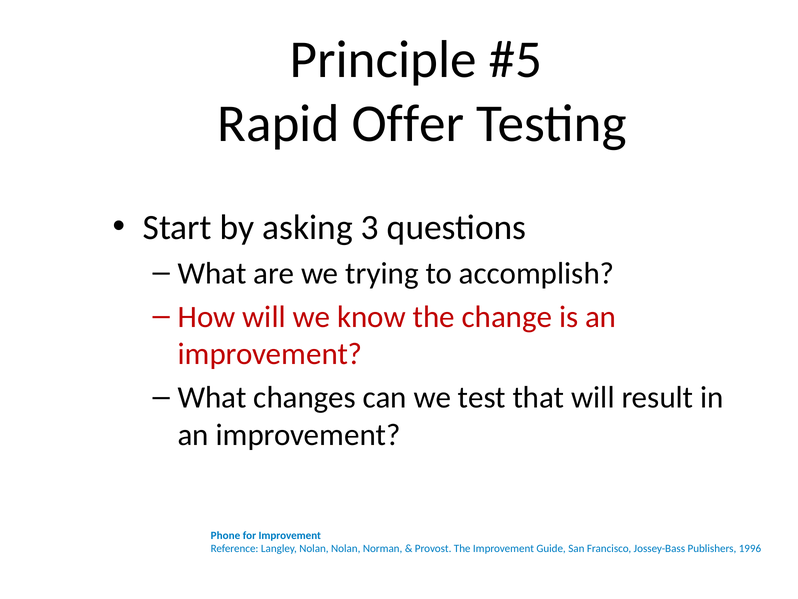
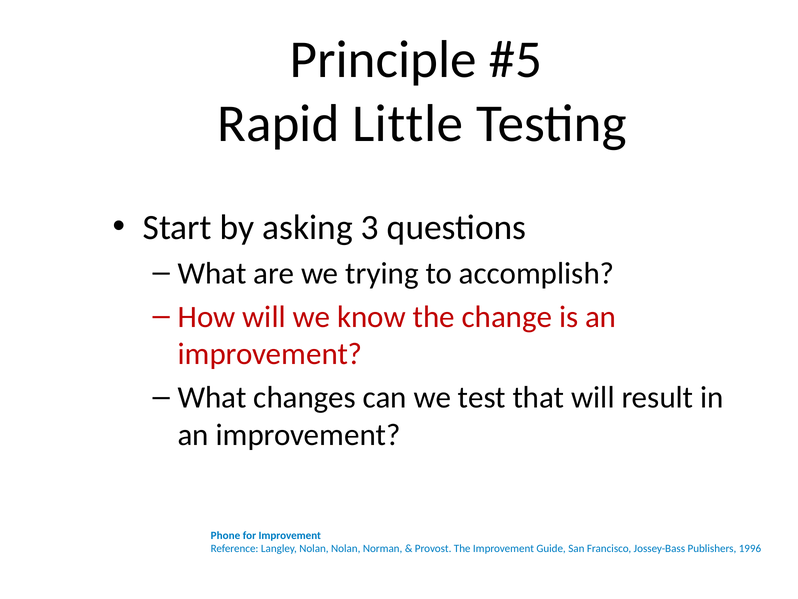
Offer: Offer -> Little (408, 123)
